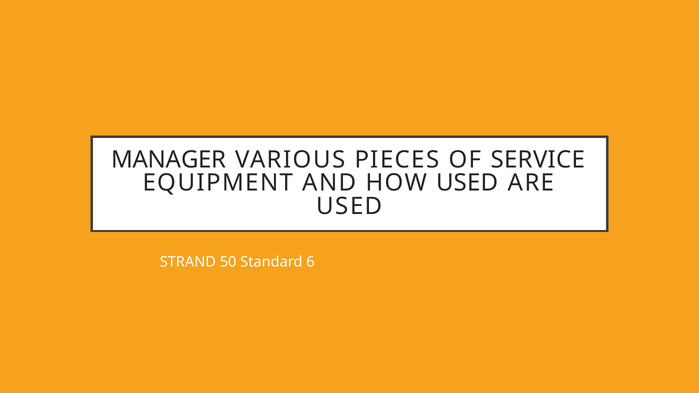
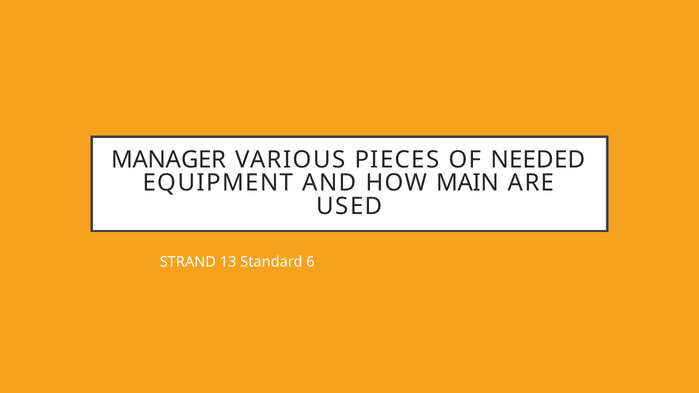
SERVICE: SERVICE -> NEEDED (538, 160)
HOW USED: USED -> MAIN (468, 183)
50: 50 -> 13 (228, 262)
